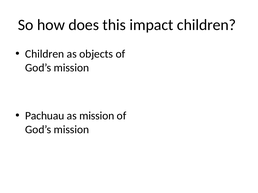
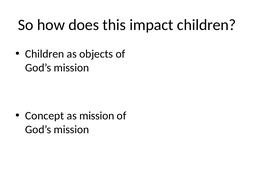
Pachuau: Pachuau -> Concept (45, 116)
